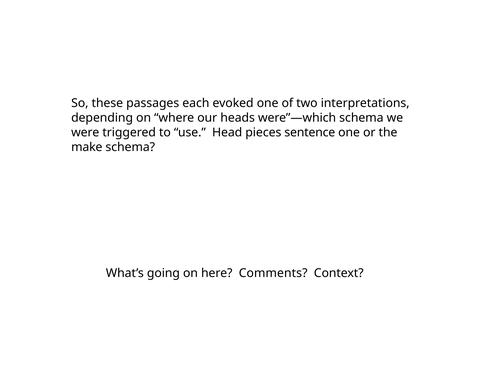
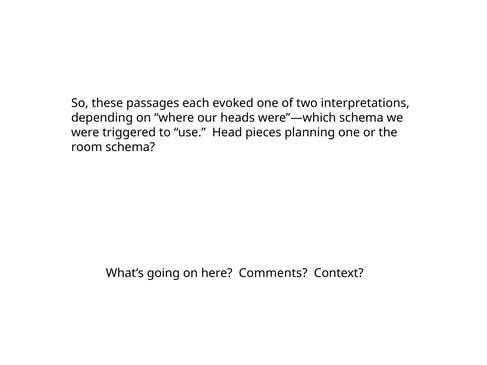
sentence: sentence -> planning (310, 133)
make: make -> room (87, 147)
